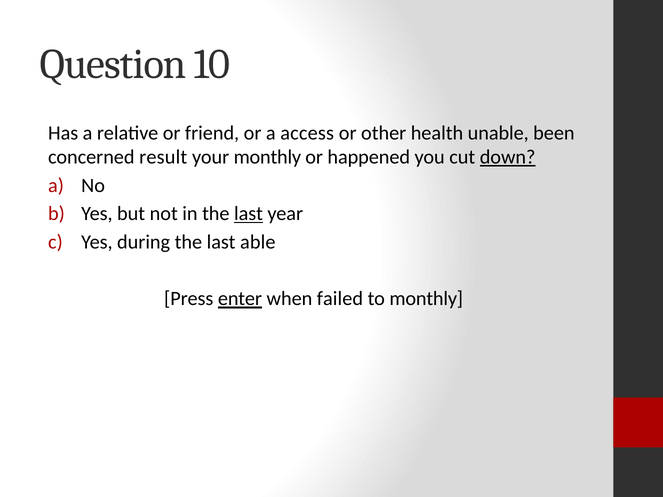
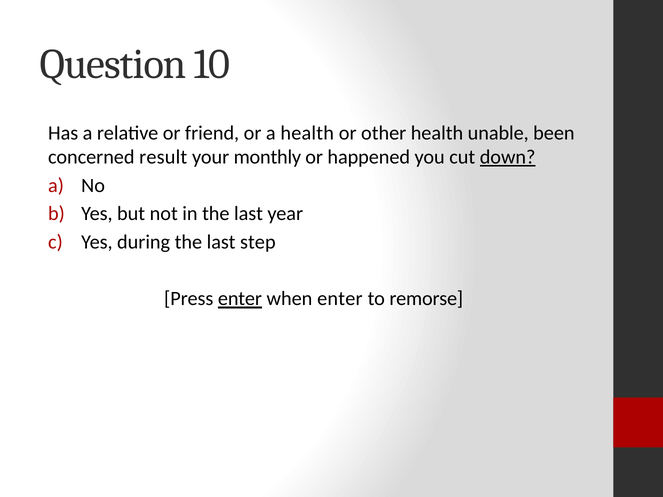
a access: access -> health (307, 133)
last underline: present -> none (249, 214)
able: able -> step (258, 242)
when failed: failed -> enter (340, 299)
to monthly: monthly -> remorse (426, 299)
